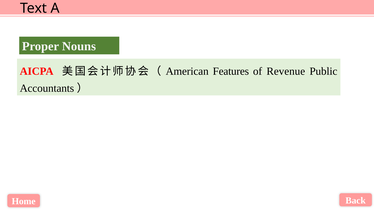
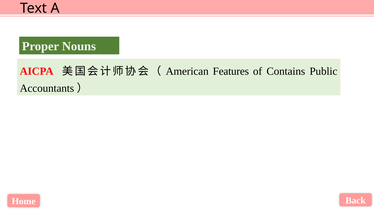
Revenue: Revenue -> Contains (286, 71)
